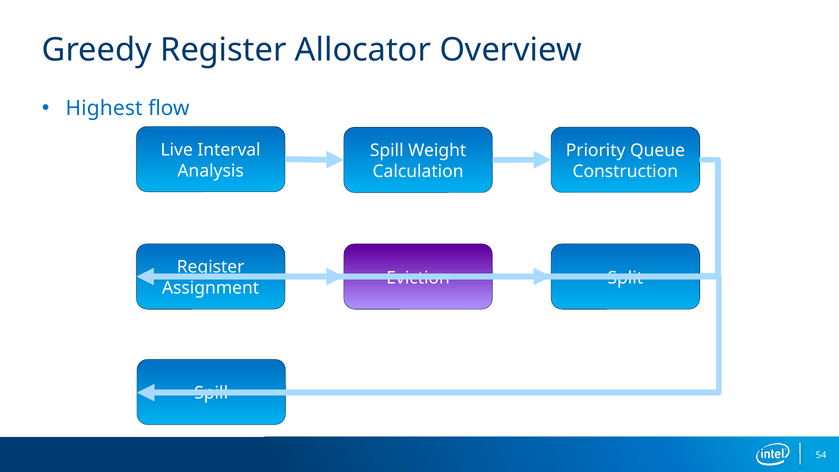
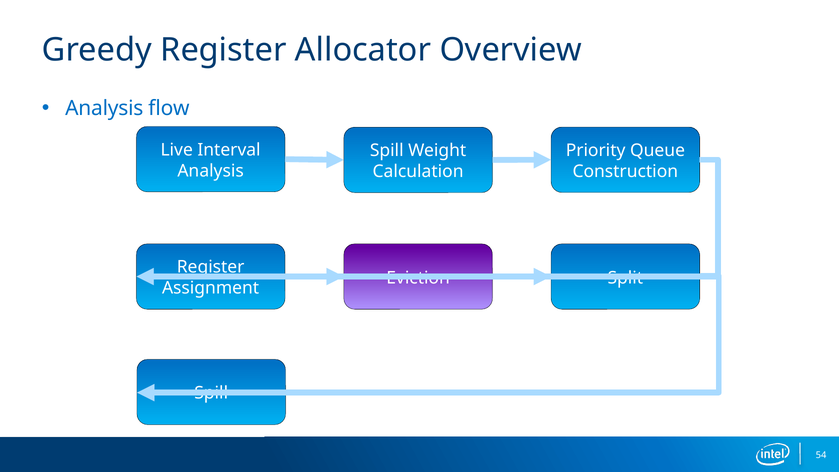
Highest: Highest -> Analysis (104, 108)
